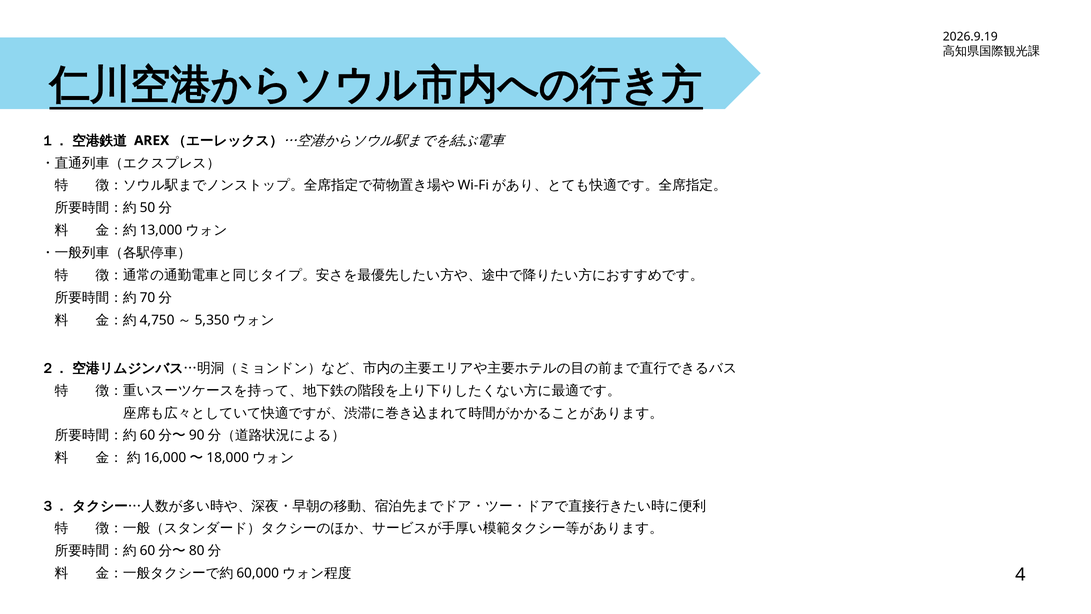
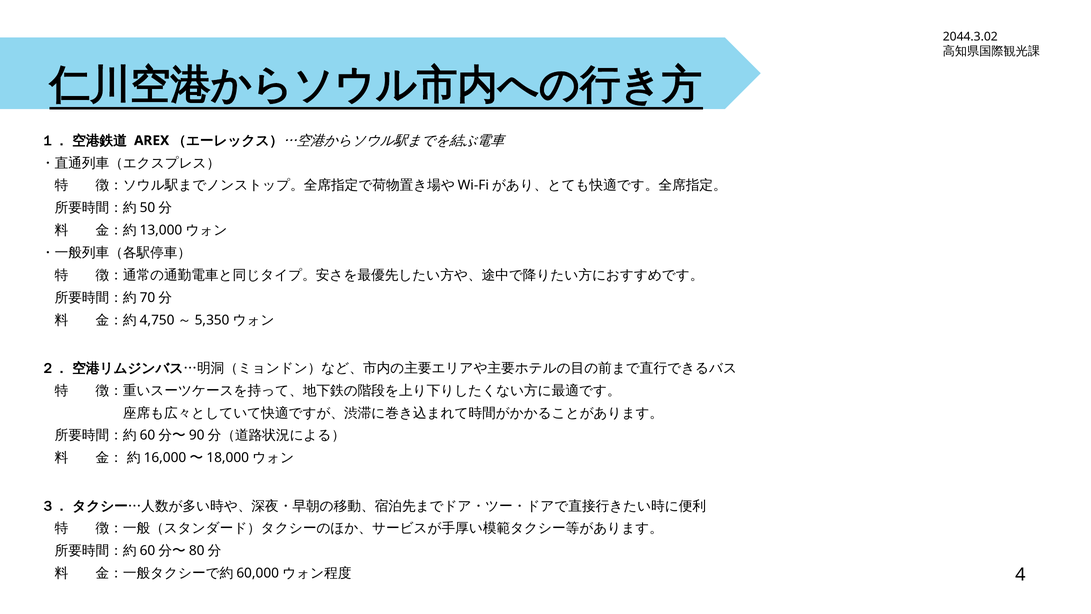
2026.9.19: 2026.9.19 -> 2044.3.02 (970, 37)
